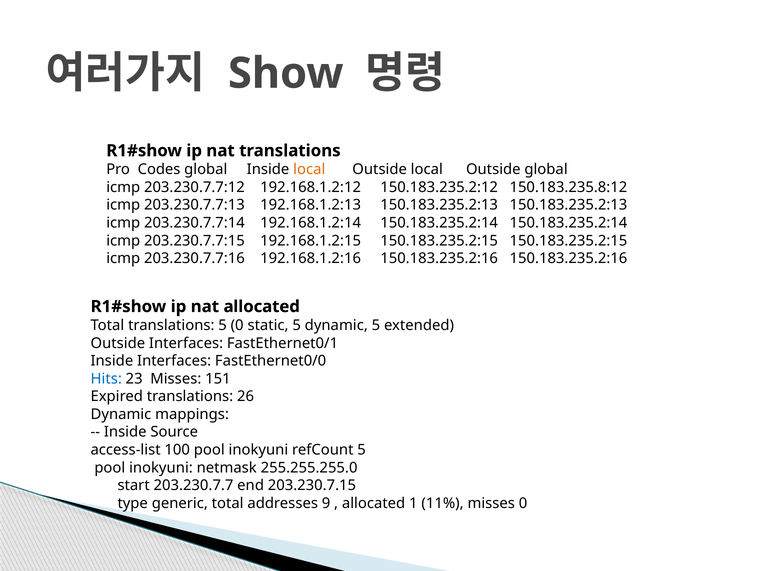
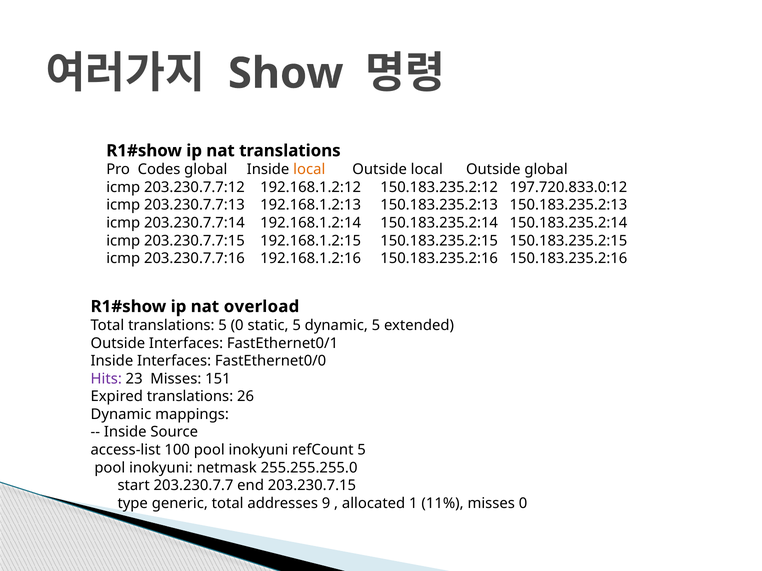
150.183.235.8:12: 150.183.235.8:12 -> 197.720.833.0:12 (568, 187)
nat allocated: allocated -> overload (262, 307)
Hits colour: blue -> purple (106, 379)
